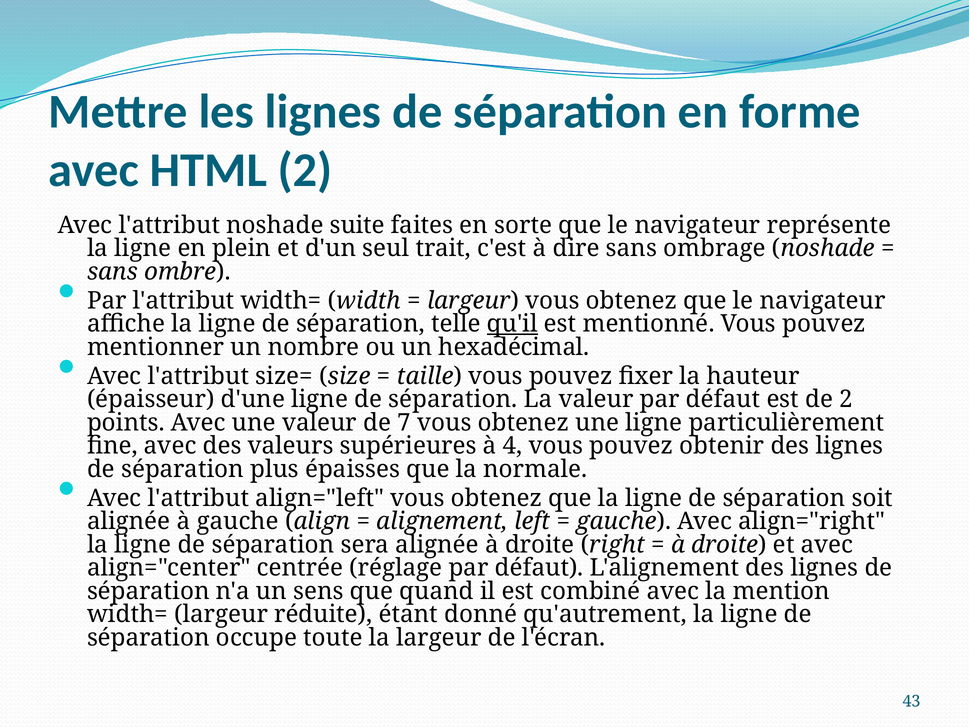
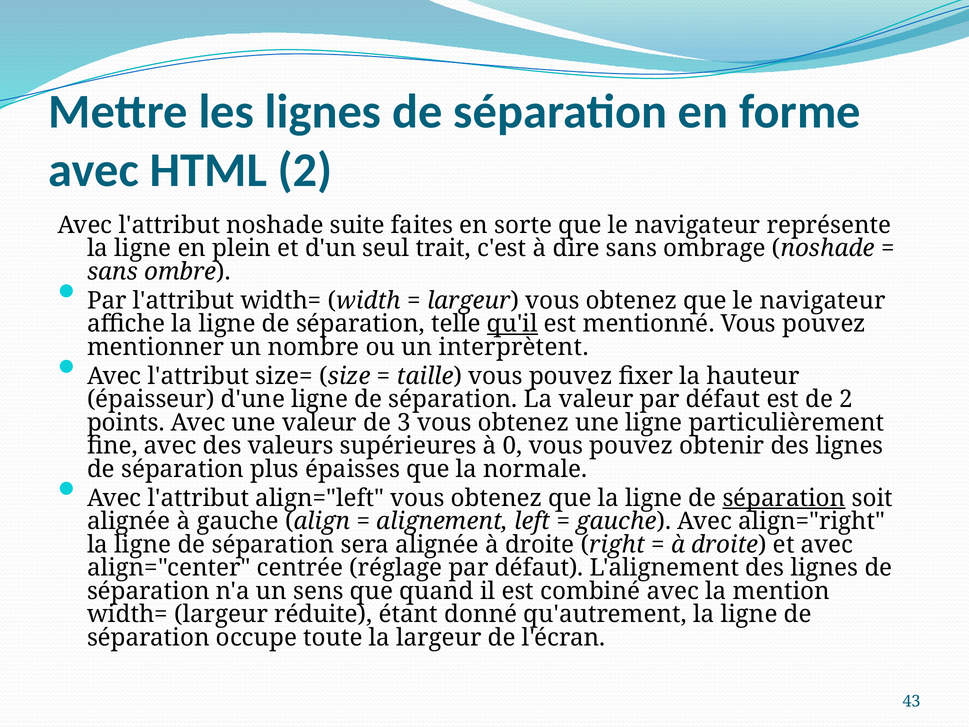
hexadécimal: hexadécimal -> interprètent (514, 347)
7: 7 -> 3 (404, 422)
4: 4 -> 0 (513, 446)
séparation underline: none -> present (784, 498)
